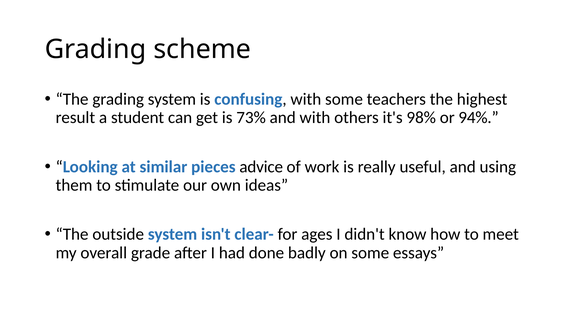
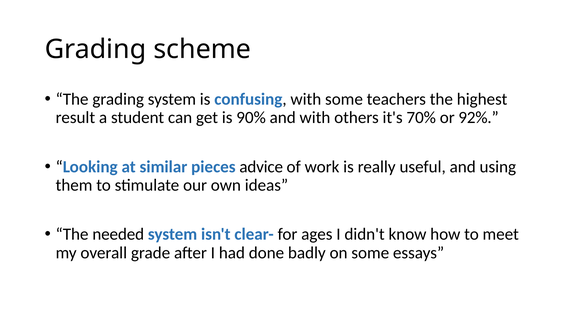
73%: 73% -> 90% (251, 117)
98%: 98% -> 70% (421, 117)
94%: 94% -> 92% (479, 117)
outside: outside -> needed (118, 234)
